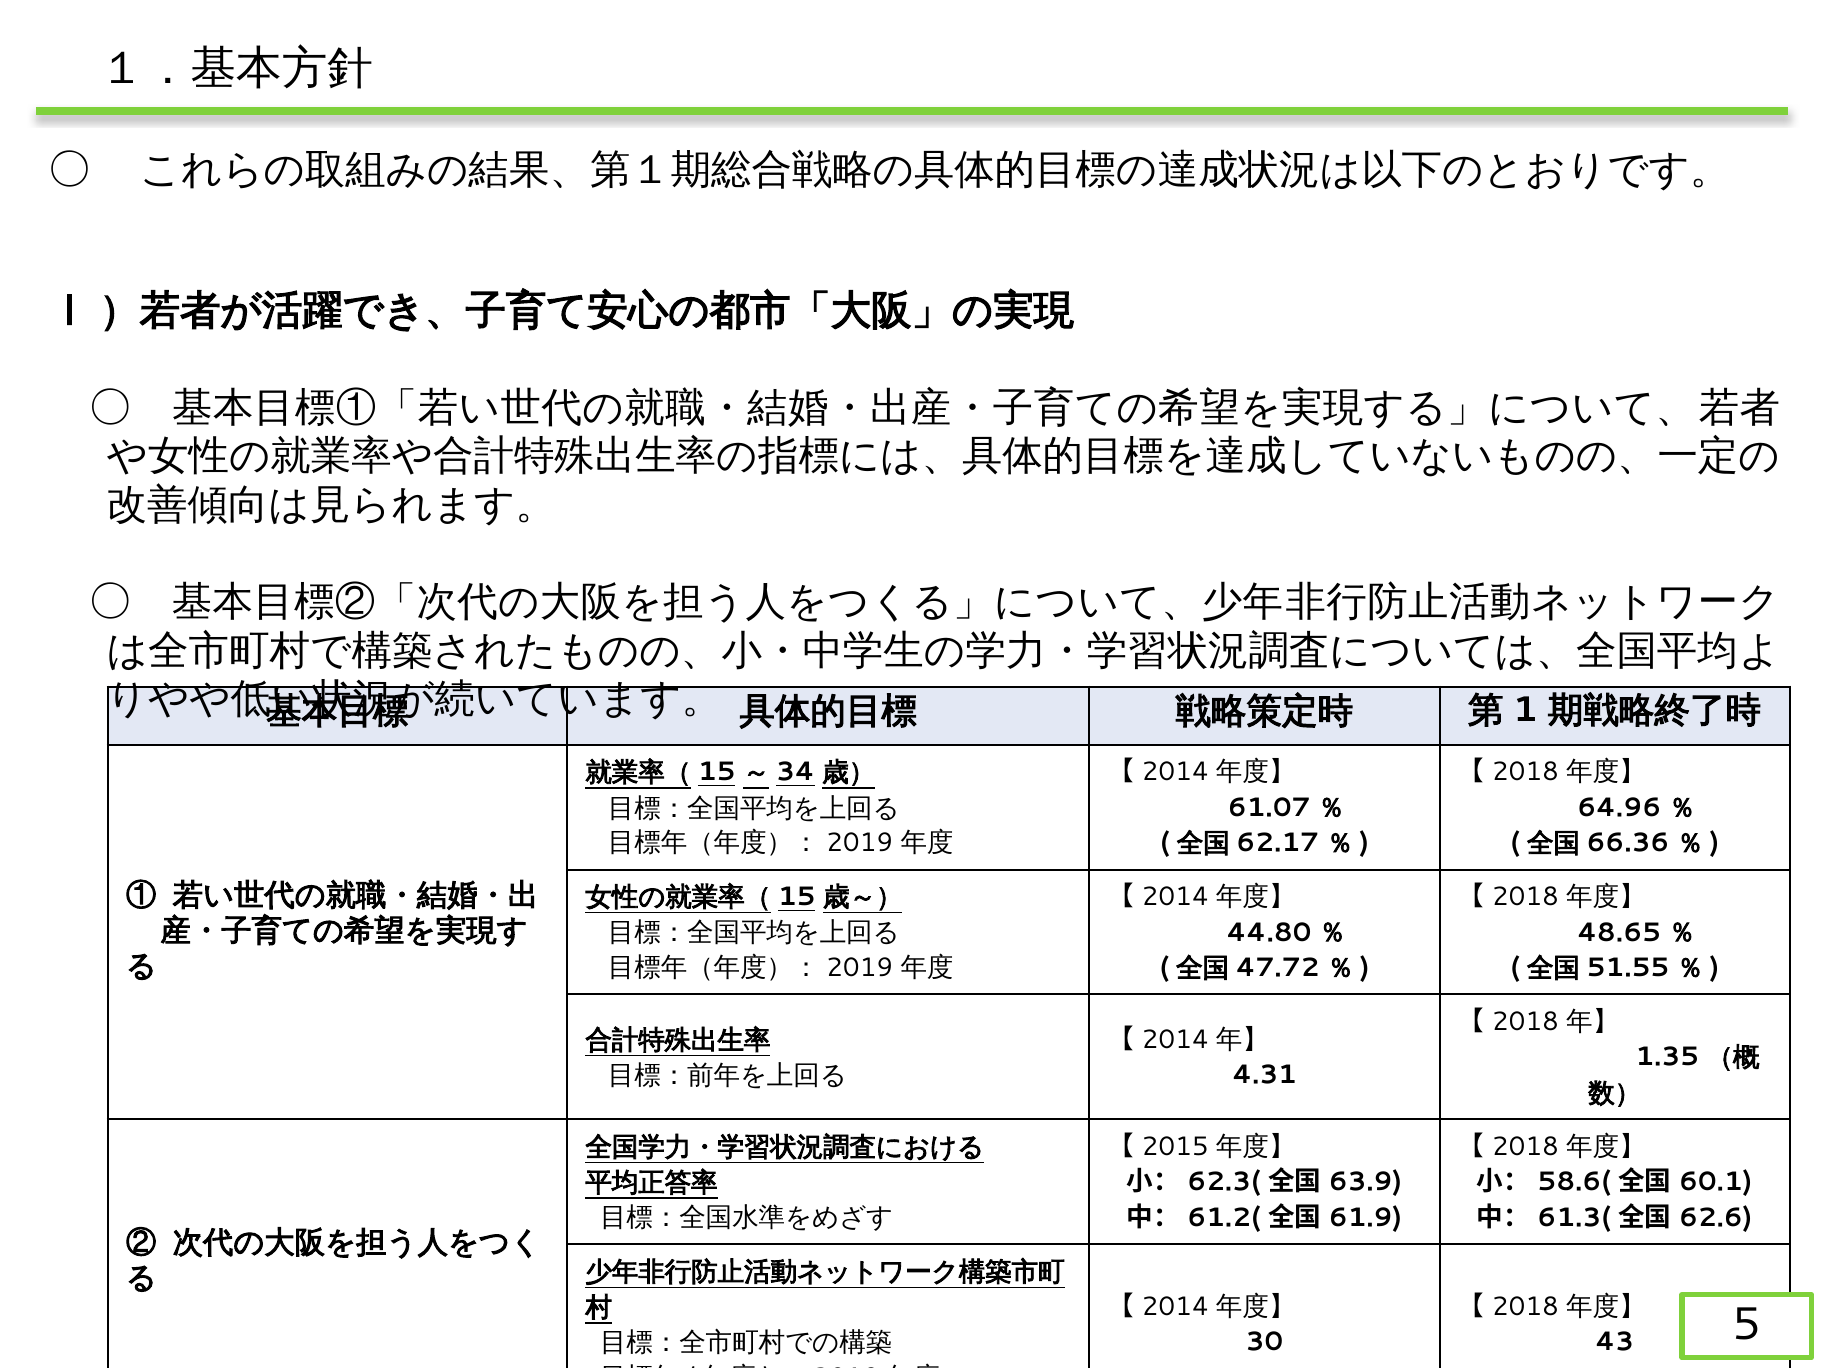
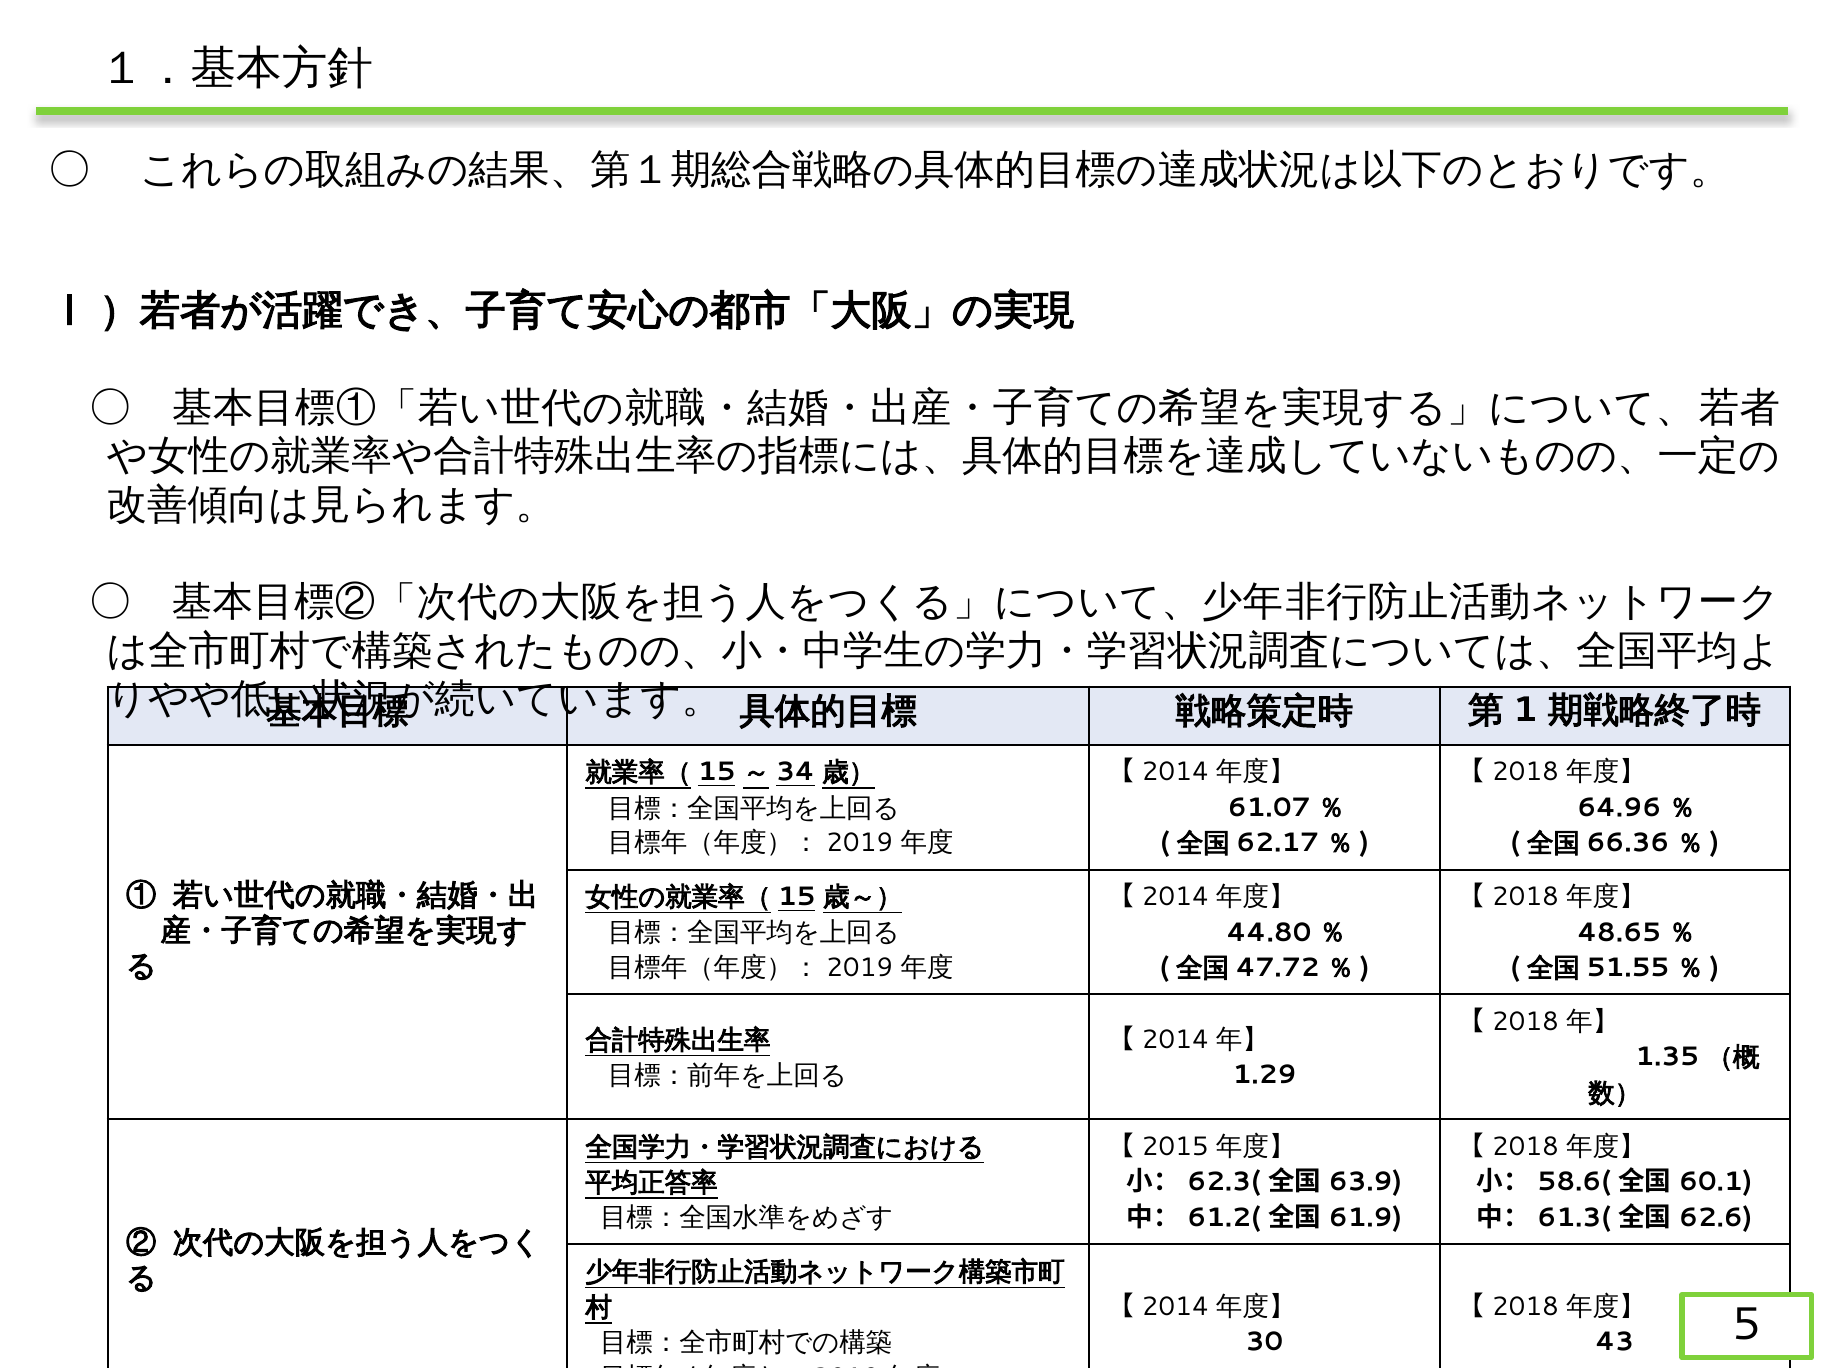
4.31: 4.31 -> 1.29 (1265, 1075)
